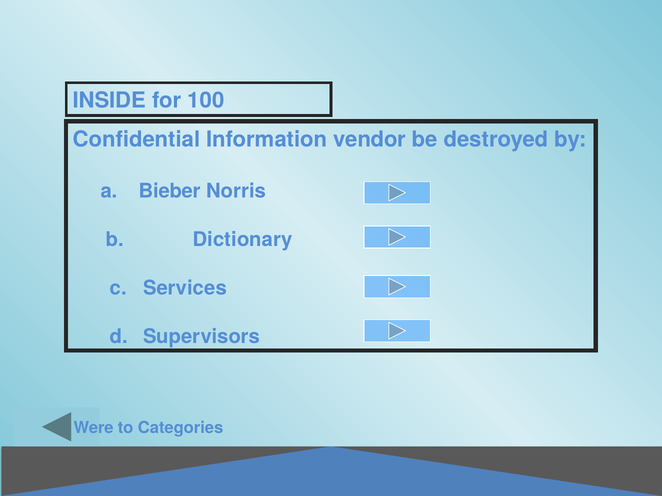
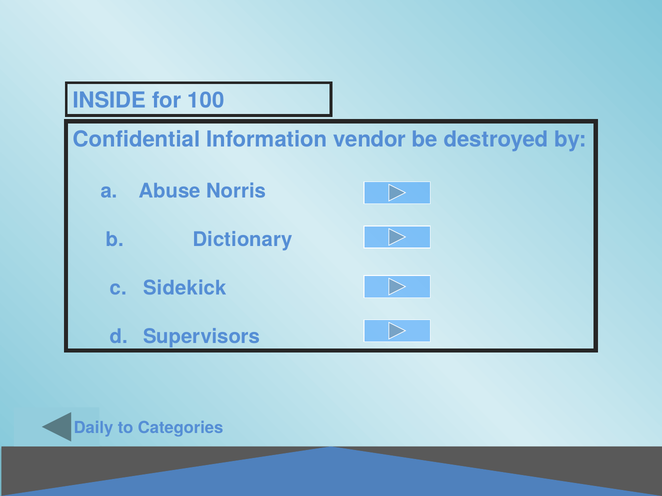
Bieber: Bieber -> Abuse (170, 191)
Services: Services -> Sidekick (185, 288)
Were: Were -> Daily (93, 428)
